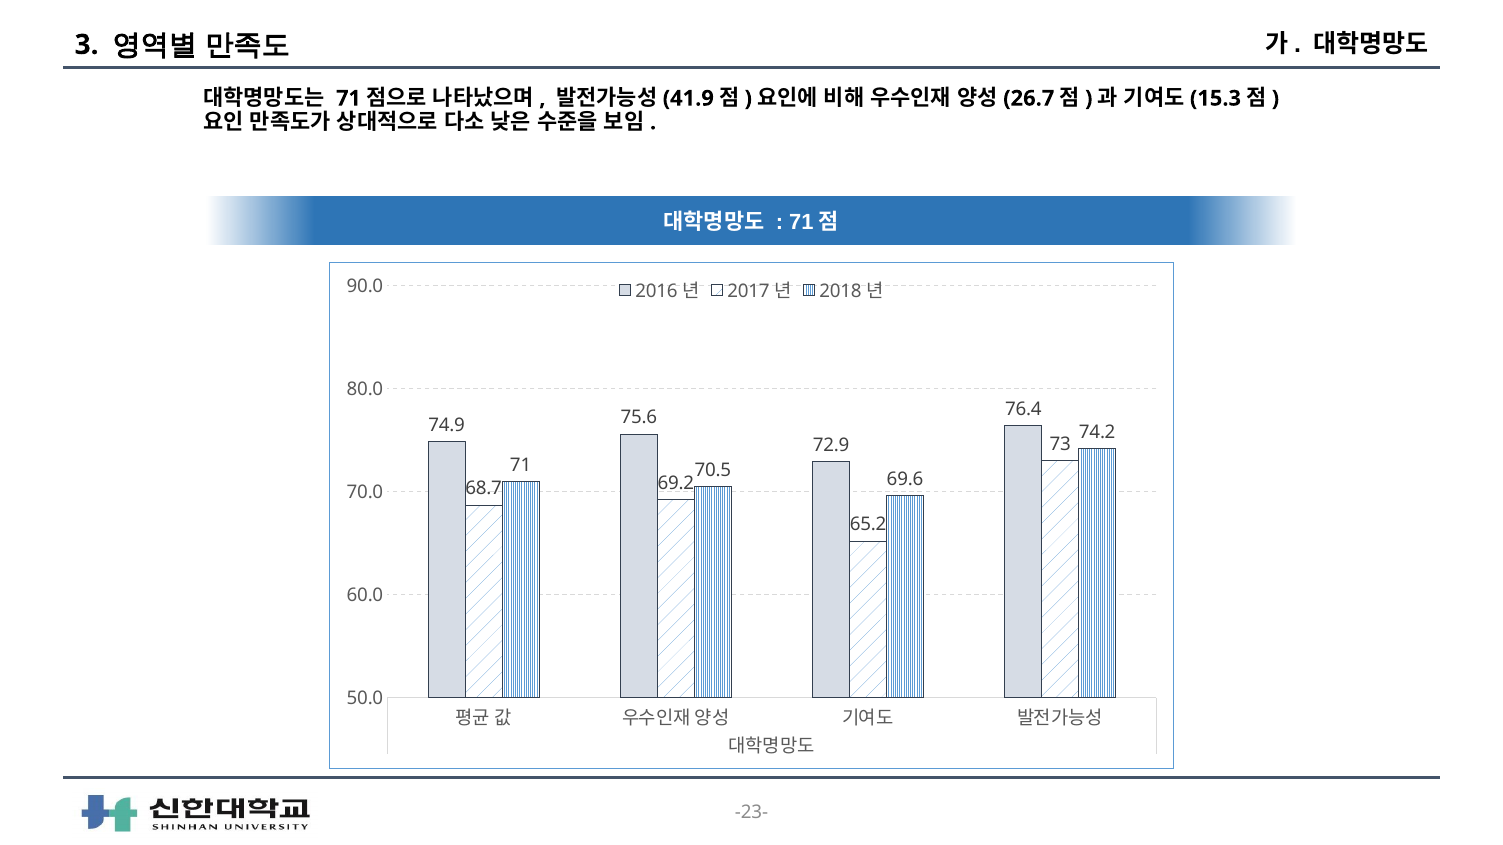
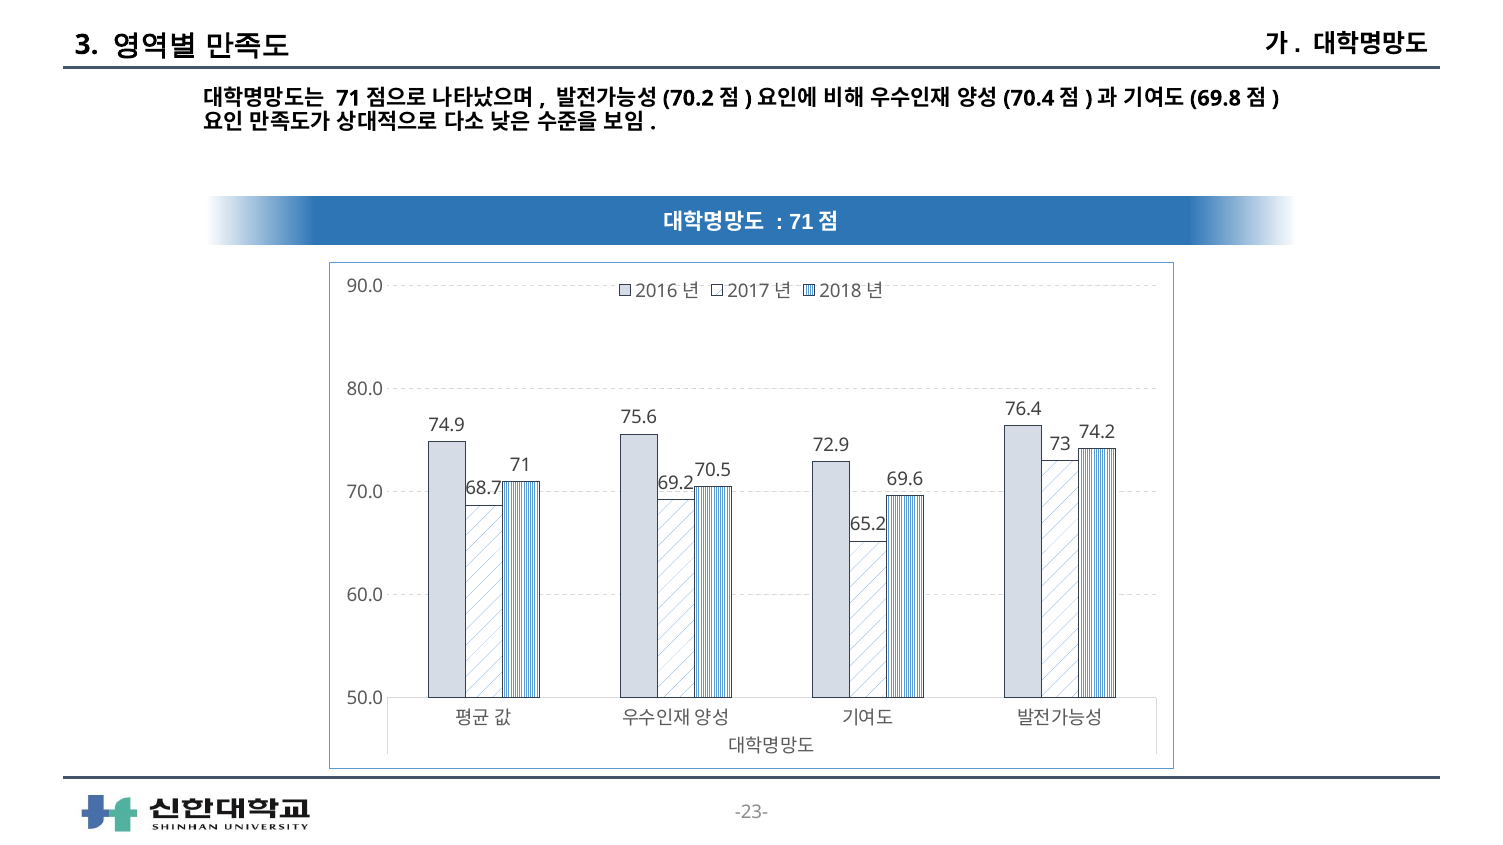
41.9: 41.9 -> 70.2 (688, 98)
26.7: 26.7 -> 70.4 (1029, 98)
15.3: 15.3 -> 69.8 (1215, 98)
